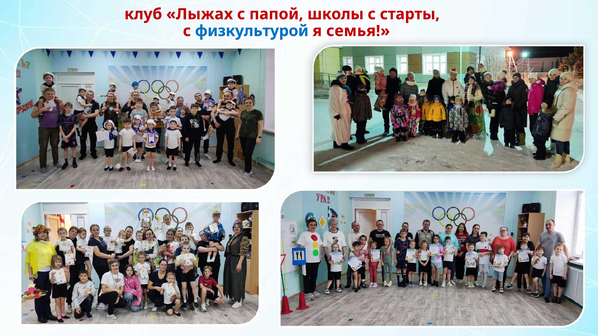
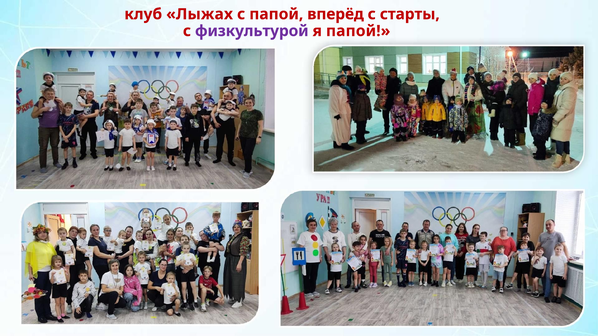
школы: школы -> вперёд (336, 14)
физкультурой colour: blue -> purple (252, 31)
я семья: семья -> папой (358, 31)
